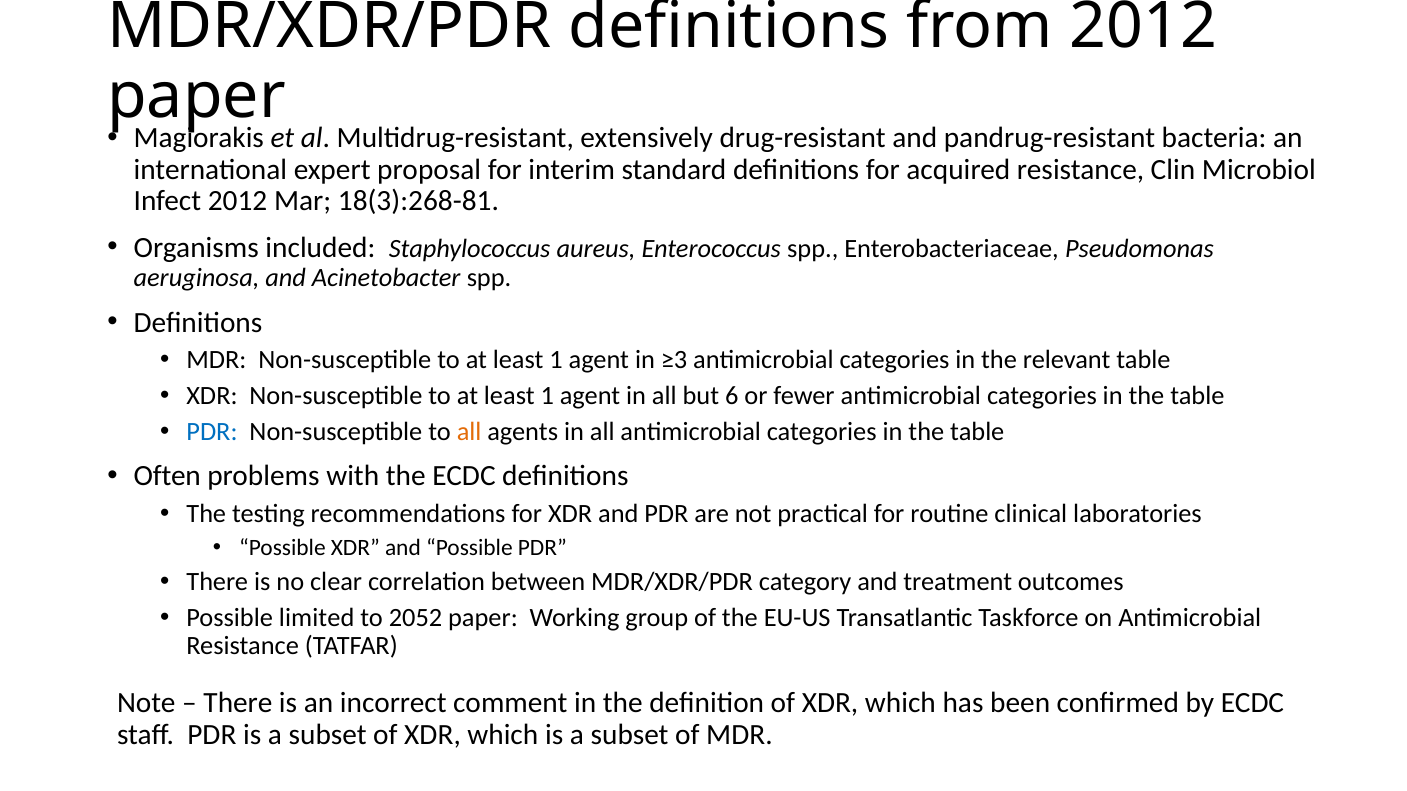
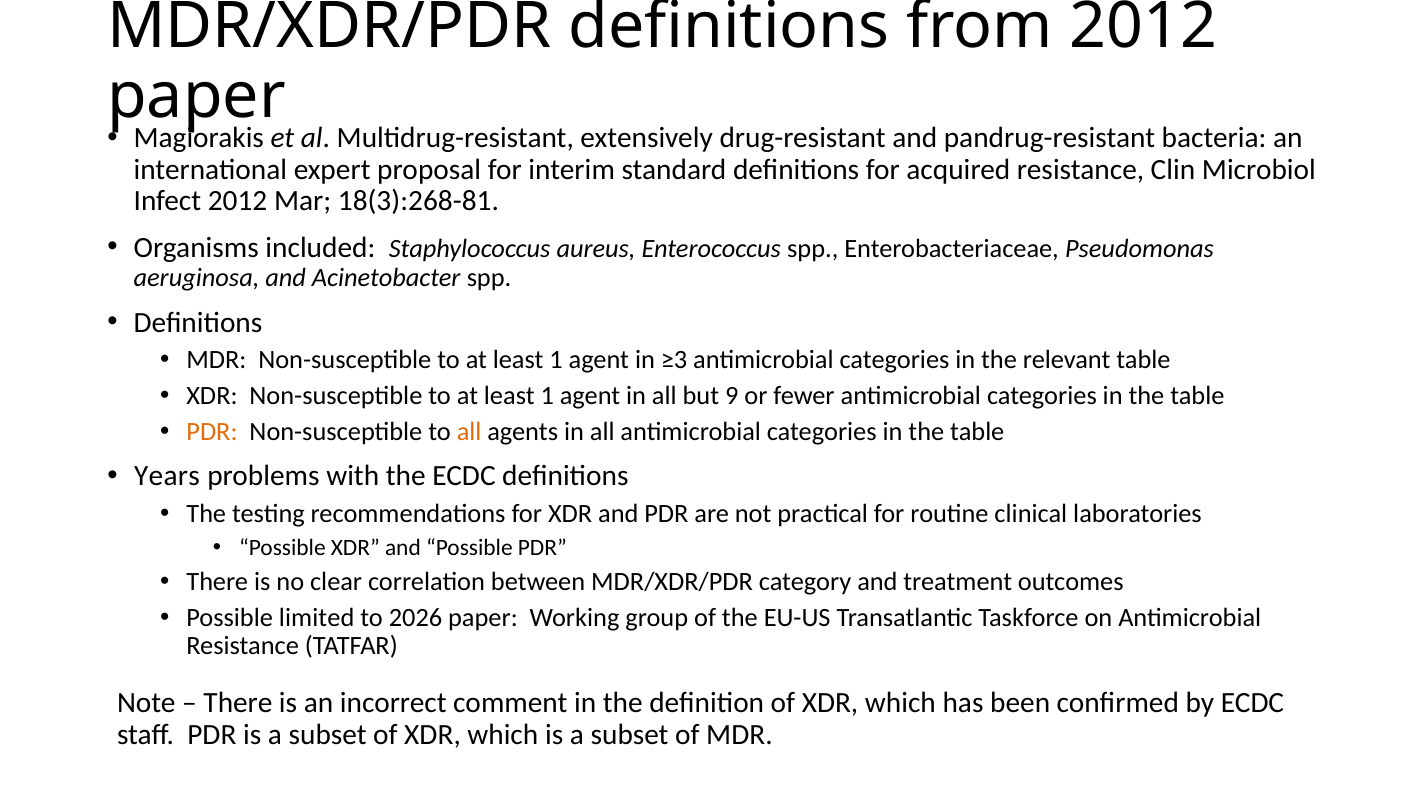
6: 6 -> 9 (732, 396)
PDR colour: blue -> orange (212, 432)
Often: Often -> Years (167, 476)
2052: 2052 -> 2026 (416, 618)
